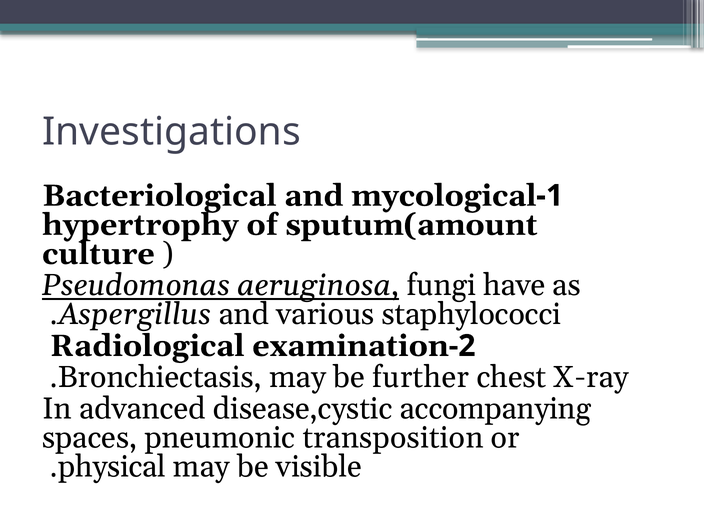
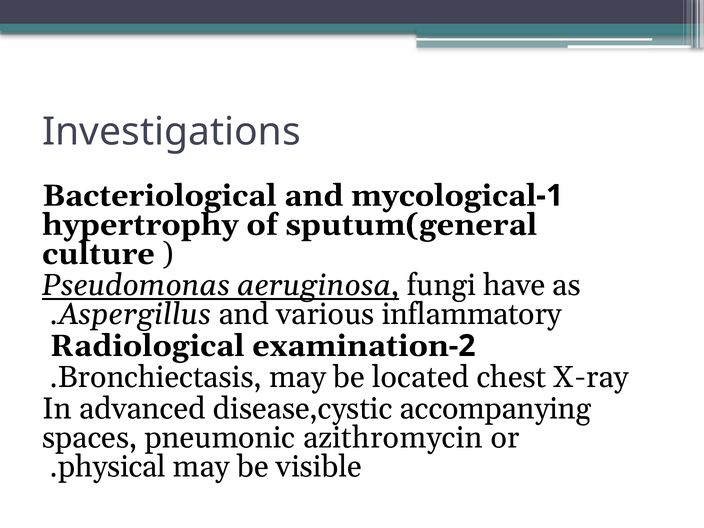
sputum(amount: sputum(amount -> sputum(general (411, 225)
staphylococci: staphylococci -> inflammatory (472, 314)
further: further -> located (421, 377)
transposition: transposition -> azithromycin (393, 438)
